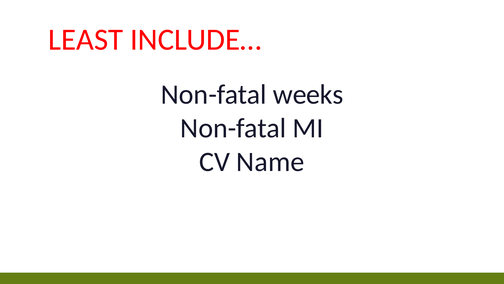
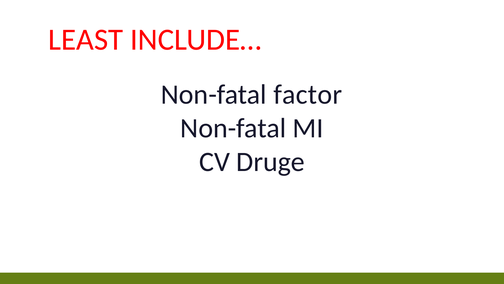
weeks: weeks -> factor (308, 94)
Name: Name -> Druge (271, 162)
